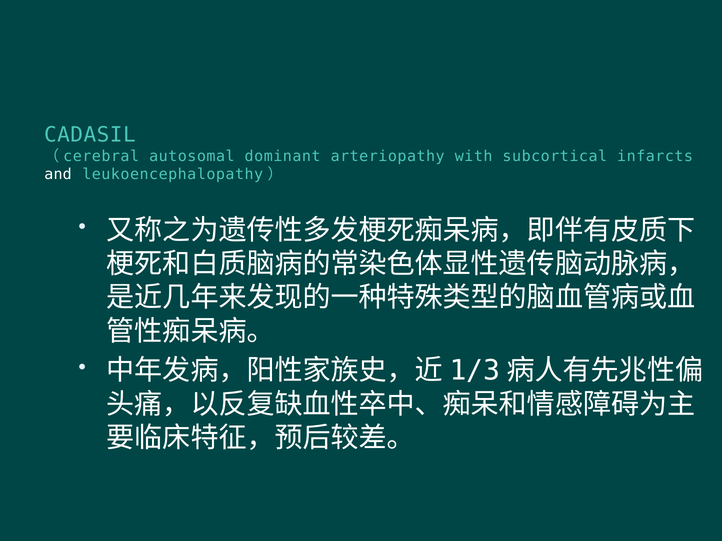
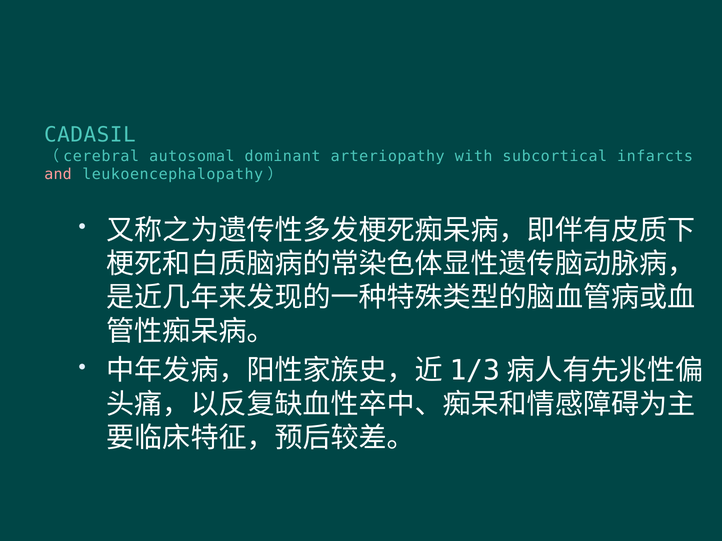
and colour: white -> pink (58, 174)
